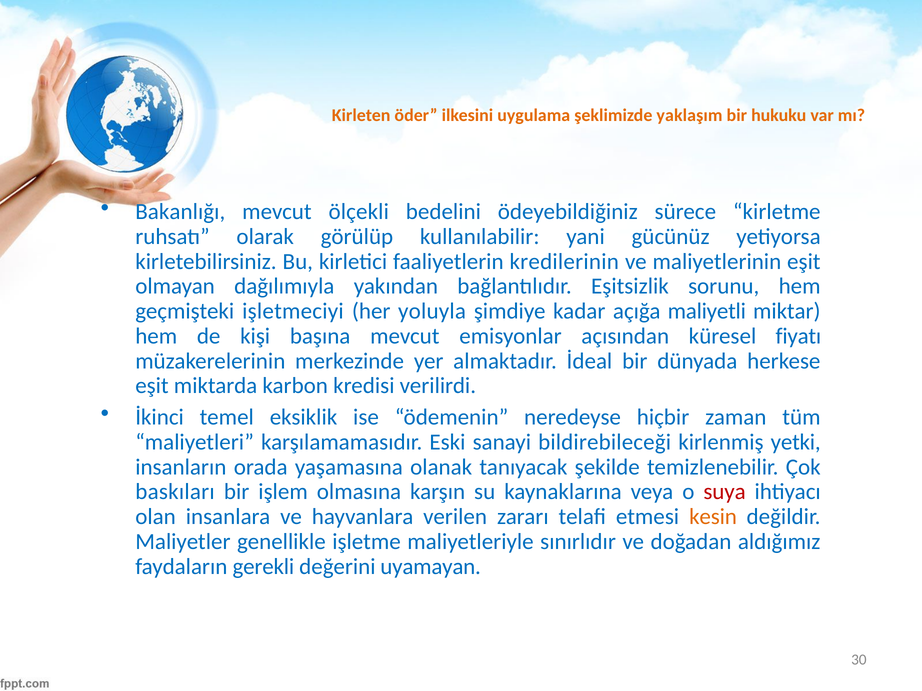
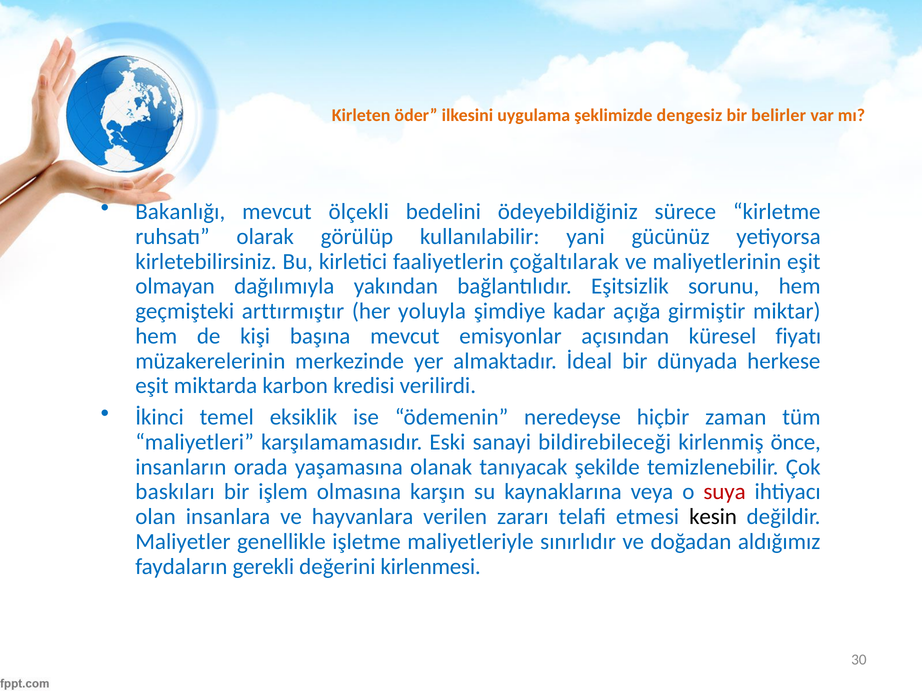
yaklaşım: yaklaşım -> dengesiz (689, 115)
hukuku: hukuku -> belirler (779, 115)
kredilerinin: kredilerinin -> çoğaltılarak (564, 262)
işletmeciyi: işletmeciyi -> arttırmıştır (293, 311)
maliyetli: maliyetli -> girmiştir (707, 311)
yetki: yetki -> önce (796, 442)
kesin colour: orange -> black (713, 517)
uyamayan: uyamayan -> kirlenmesi (431, 567)
